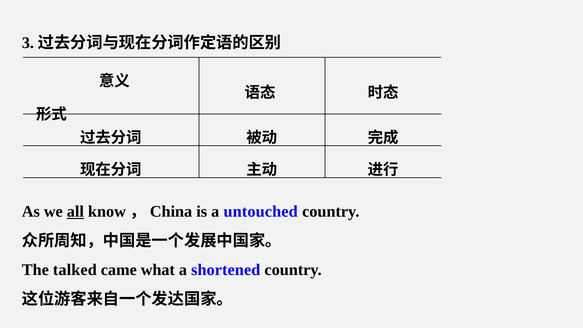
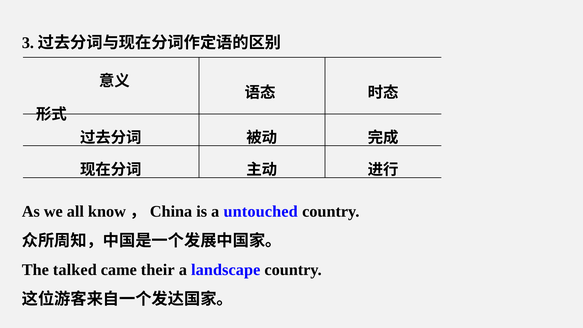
all underline: present -> none (75, 212)
what: what -> their (158, 270)
shortened: shortened -> landscape (226, 270)
